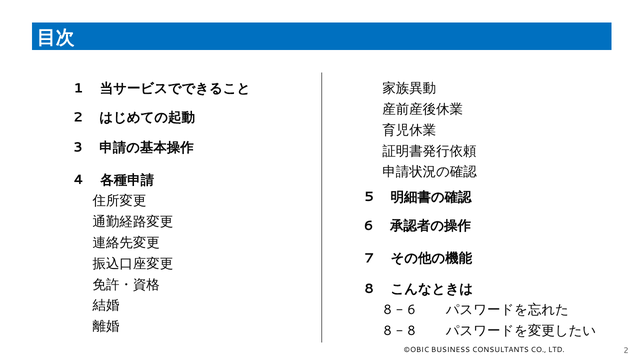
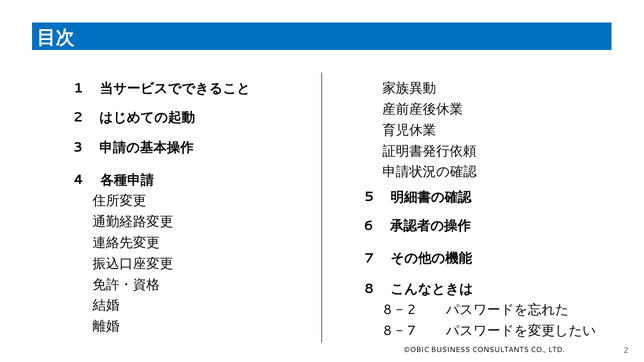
6: 6 -> 2 (411, 310)
8: 8 -> 7 (411, 331)
